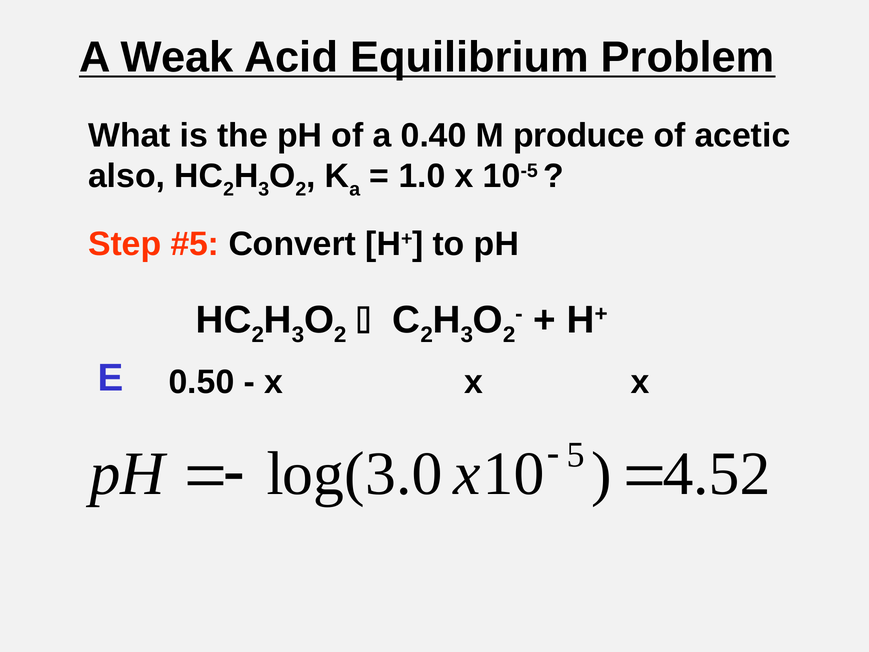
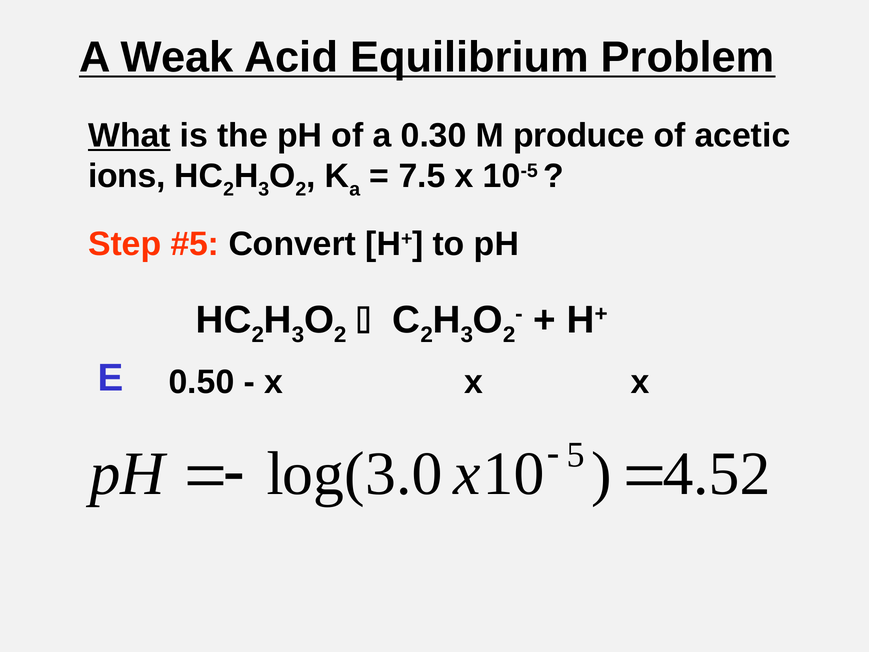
What underline: none -> present (129, 136)
0.40: 0.40 -> 0.30 (434, 136)
also: also -> ions (127, 176)
1.0: 1.0 -> 7.5 (422, 176)
